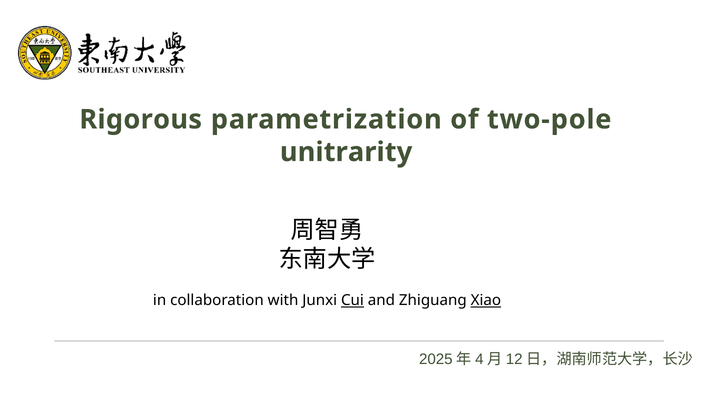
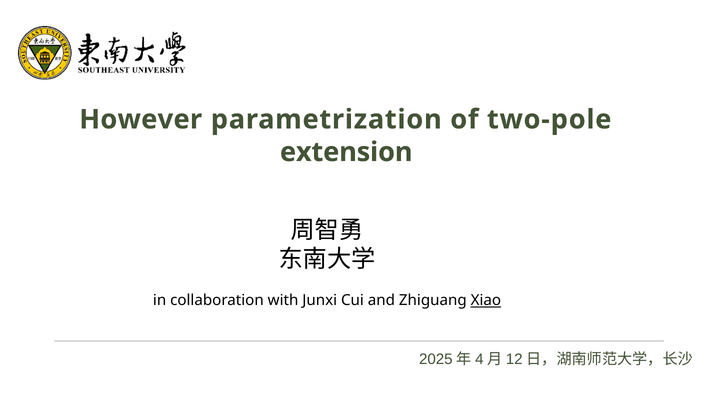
Rigorous: Rigorous -> However (141, 120)
unitrarity: unitrarity -> extension (346, 152)
Cui underline: present -> none (352, 301)
